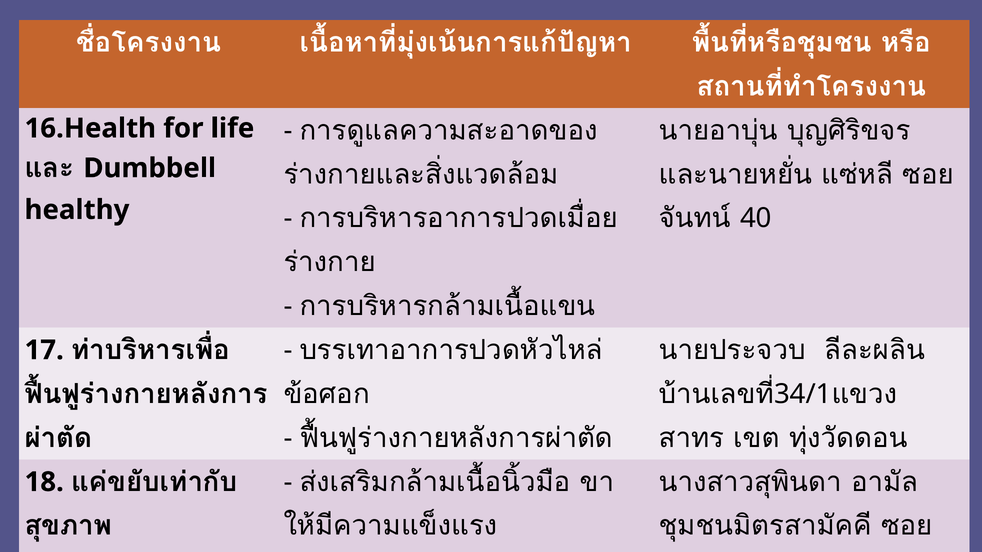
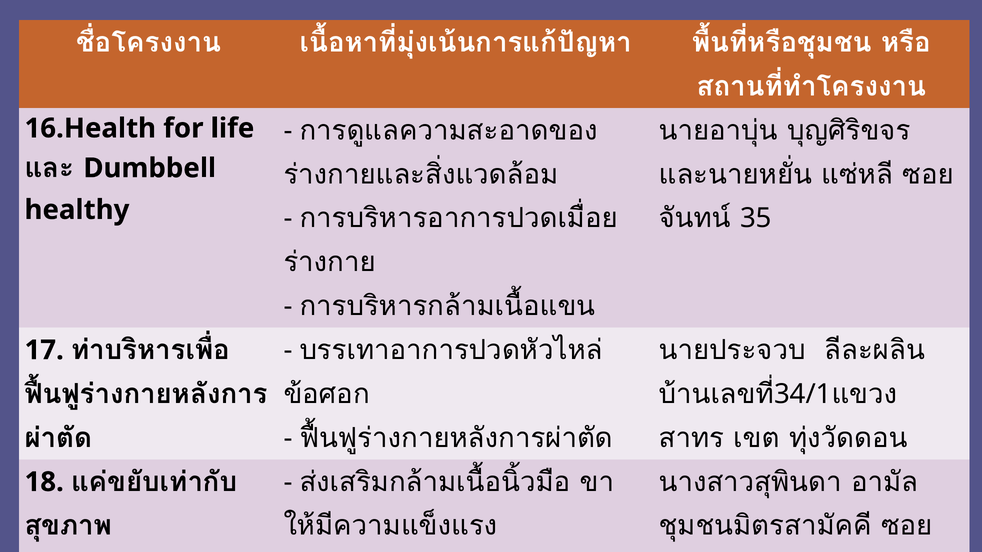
40: 40 -> 35 (756, 218)
